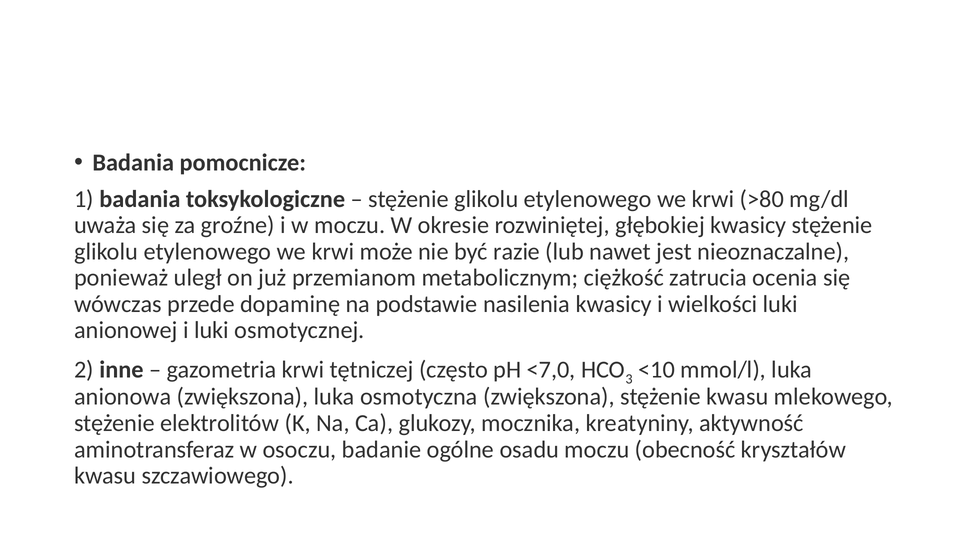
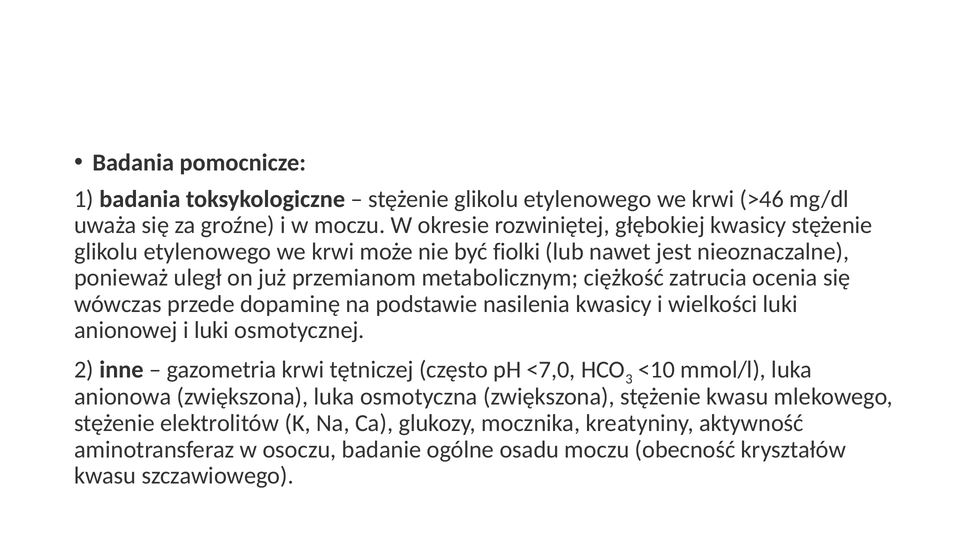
>80: >80 -> >46 (762, 199)
razie: razie -> fiolki (517, 251)
